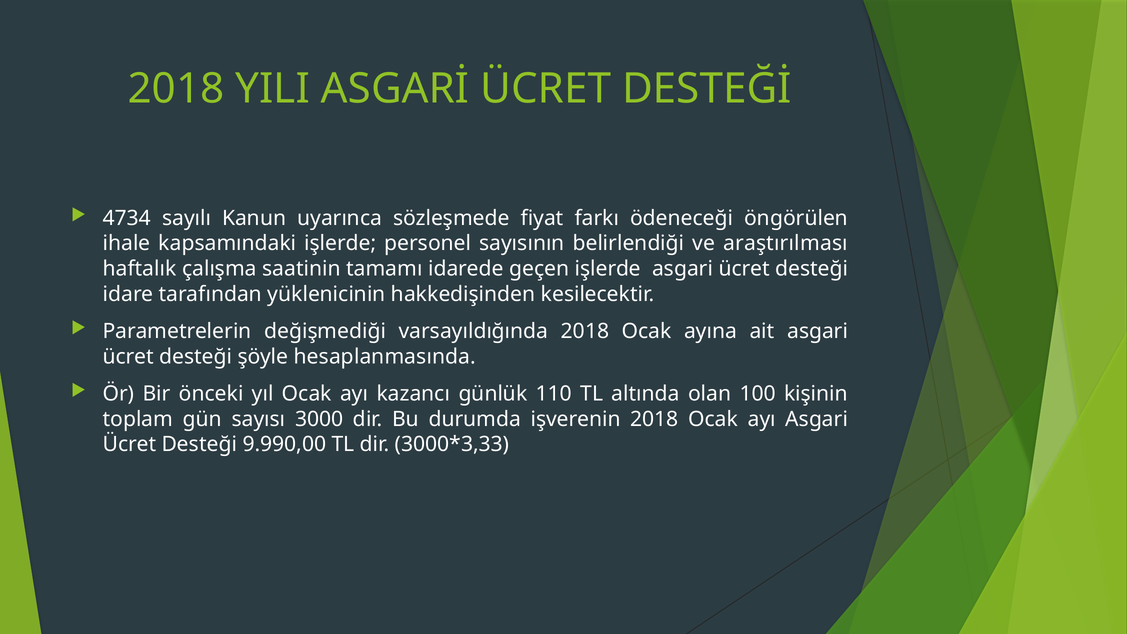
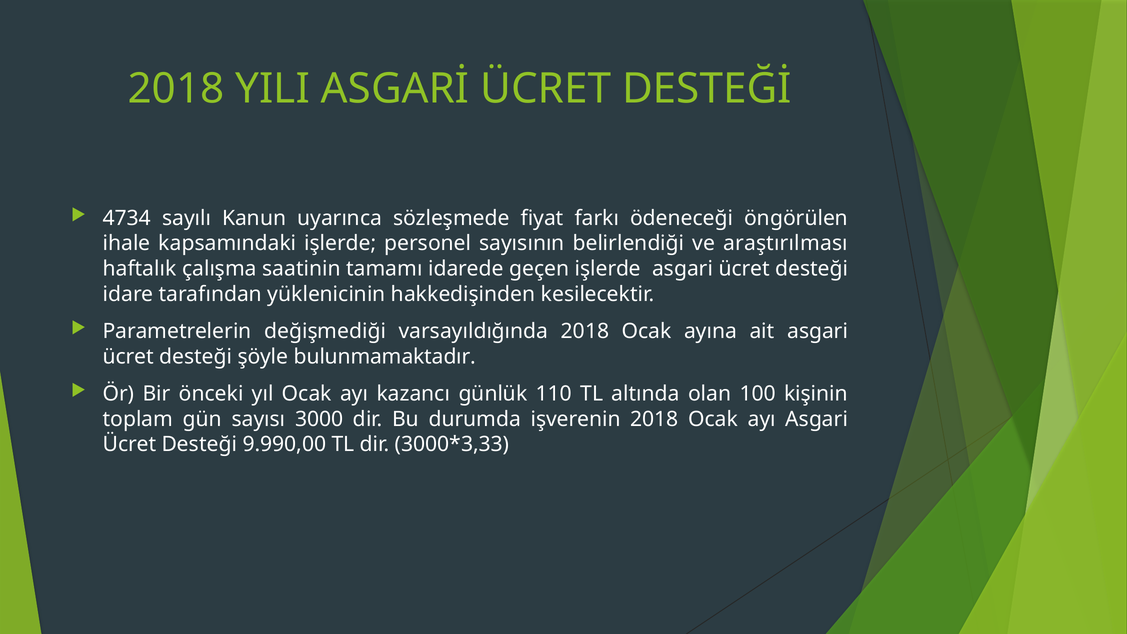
hesaplanmasında: hesaplanmasında -> bulunmamaktadır (385, 357)
